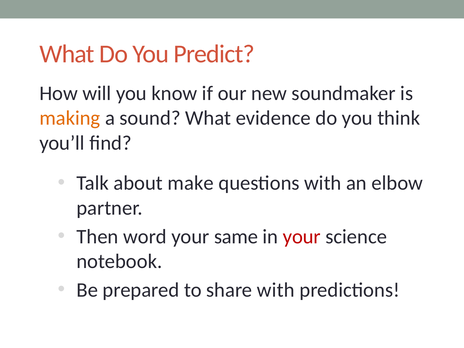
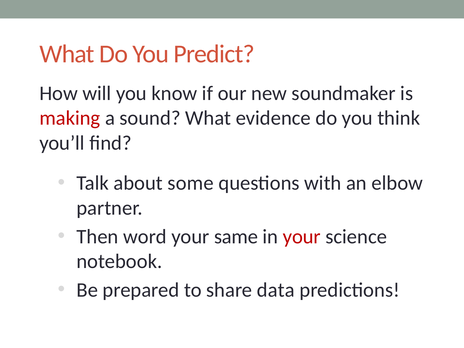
making colour: orange -> red (70, 118)
make: make -> some (191, 183)
share with: with -> data (276, 290)
